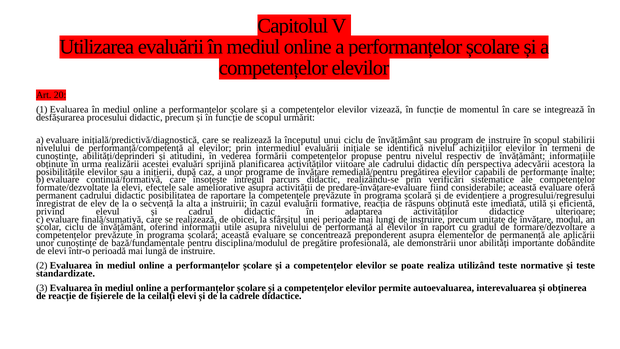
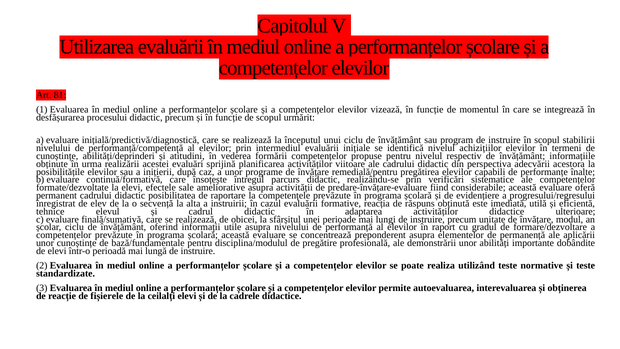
20: 20 -> 81 (60, 95)
privind: privind -> tehnice (50, 211)
